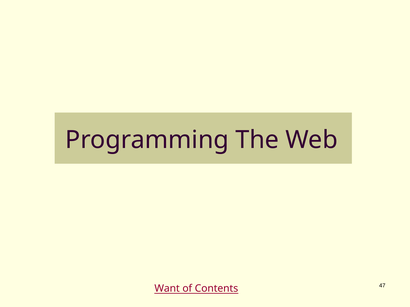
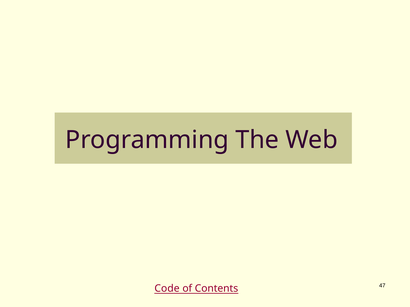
Want: Want -> Code (167, 289)
